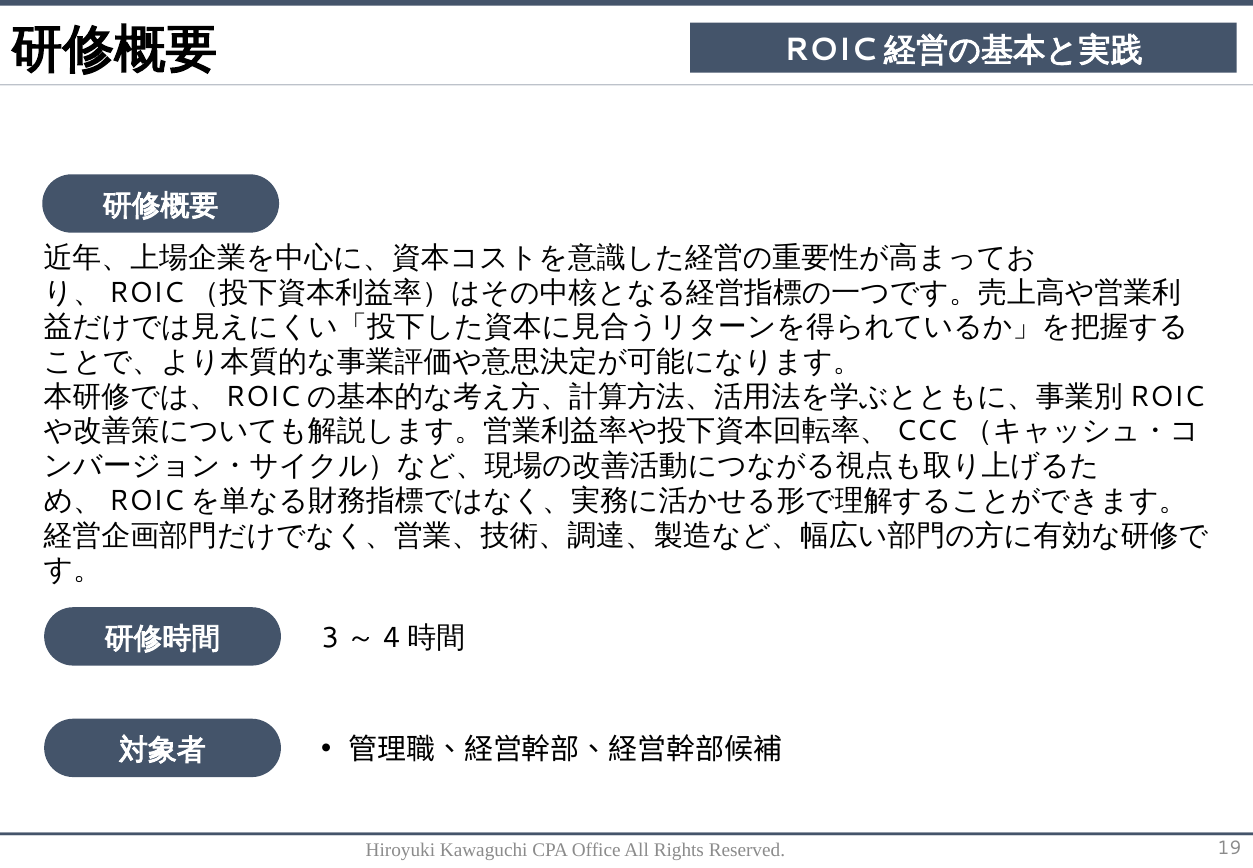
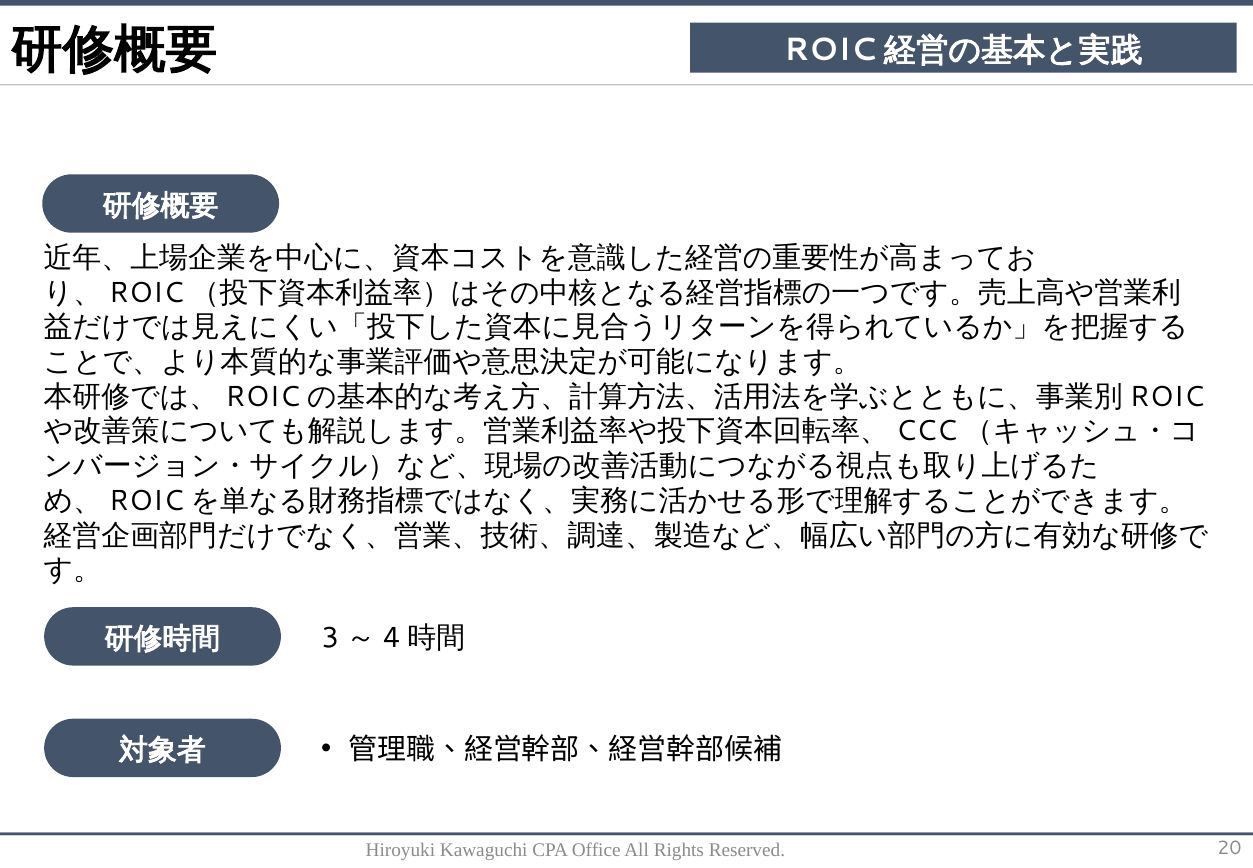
19: 19 -> 20 (1229, 848)
